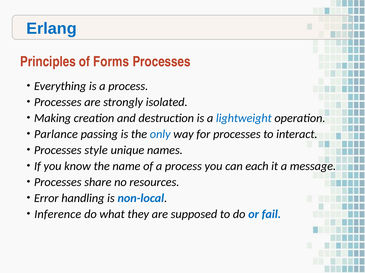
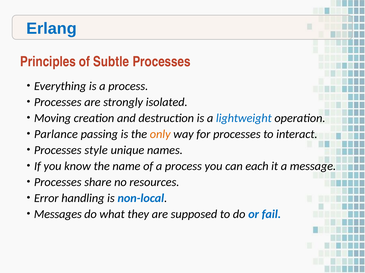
Forms: Forms -> Subtle (111, 62)
Making: Making -> Moving (53, 119)
only colour: blue -> orange (160, 135)
Inference: Inference -> Messages (58, 215)
